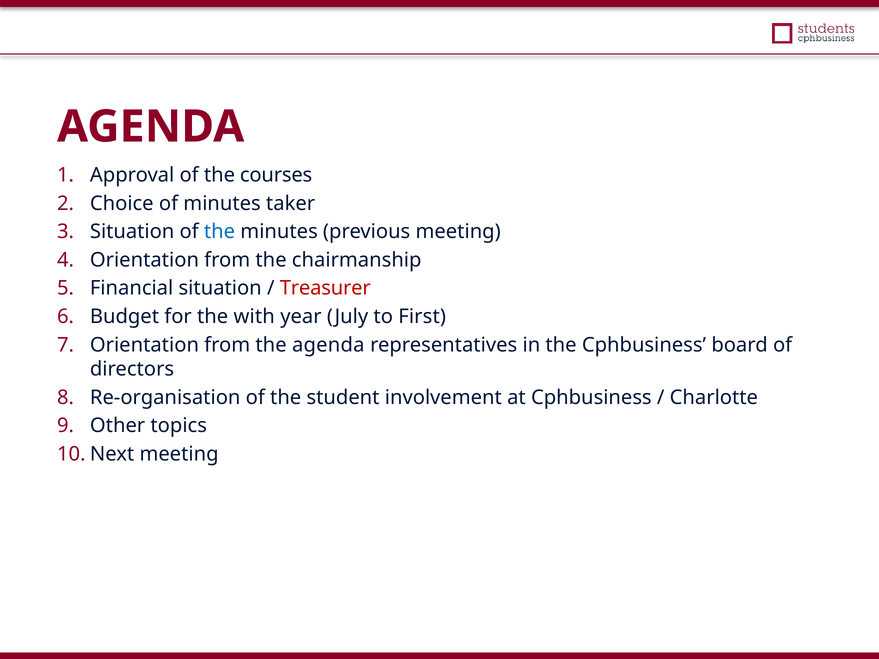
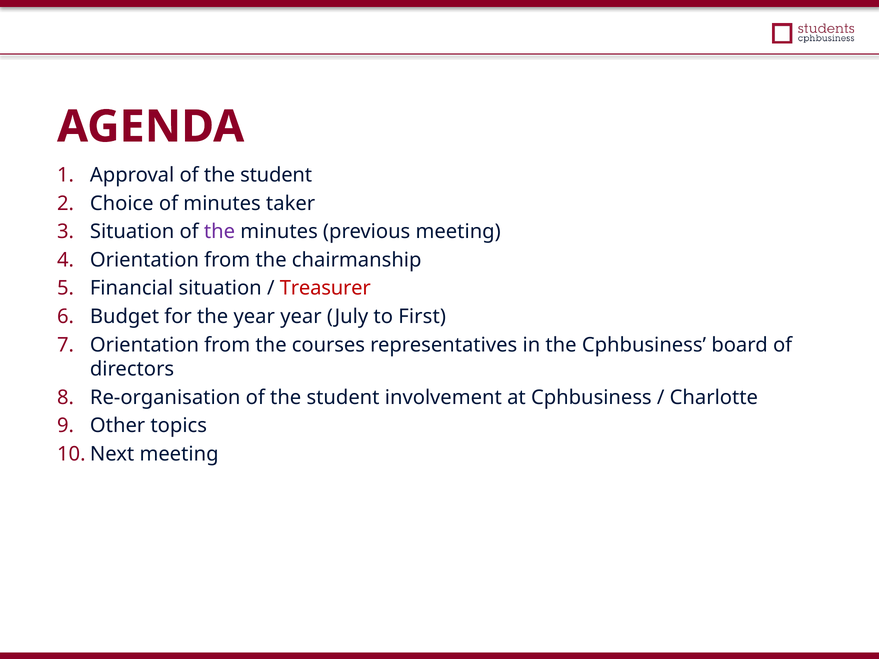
Approval of the courses: courses -> student (276, 175)
the colour: blue -> purple (220, 232)
the with: with -> year (254, 317)
the agenda: agenda -> courses (328, 345)
